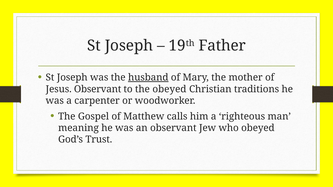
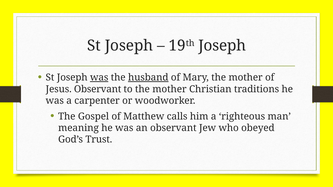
19th Father: Father -> Joseph (222, 46)
was underline: none -> present (99, 78)
to the obeyed: obeyed -> mother (169, 89)
